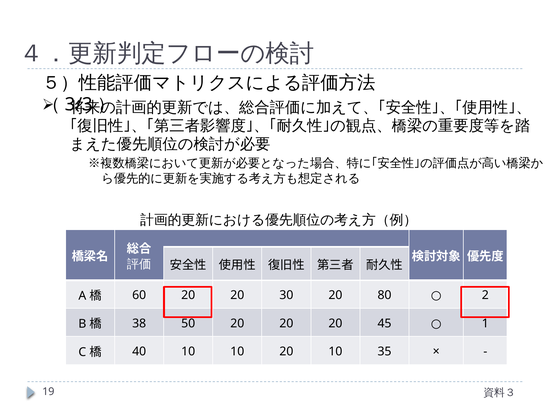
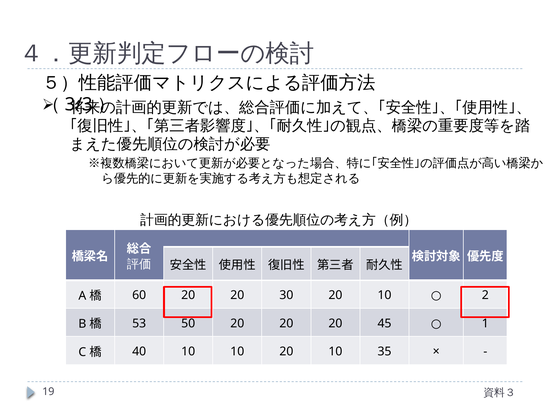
30 20 80: 80 -> 10 (384, 296)
38: 38 -> 53 (139, 324)
